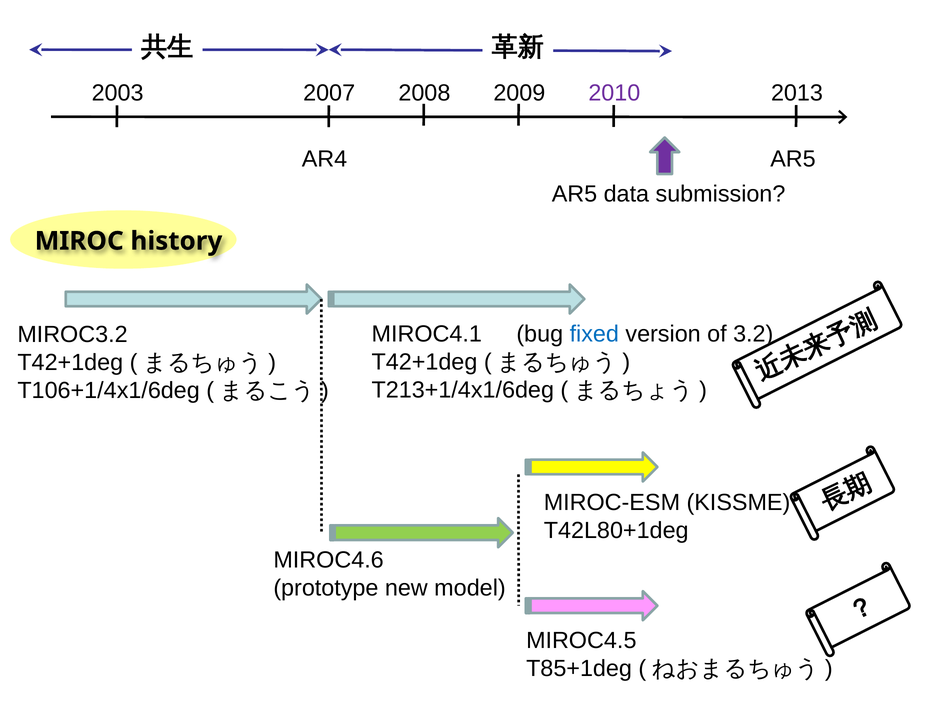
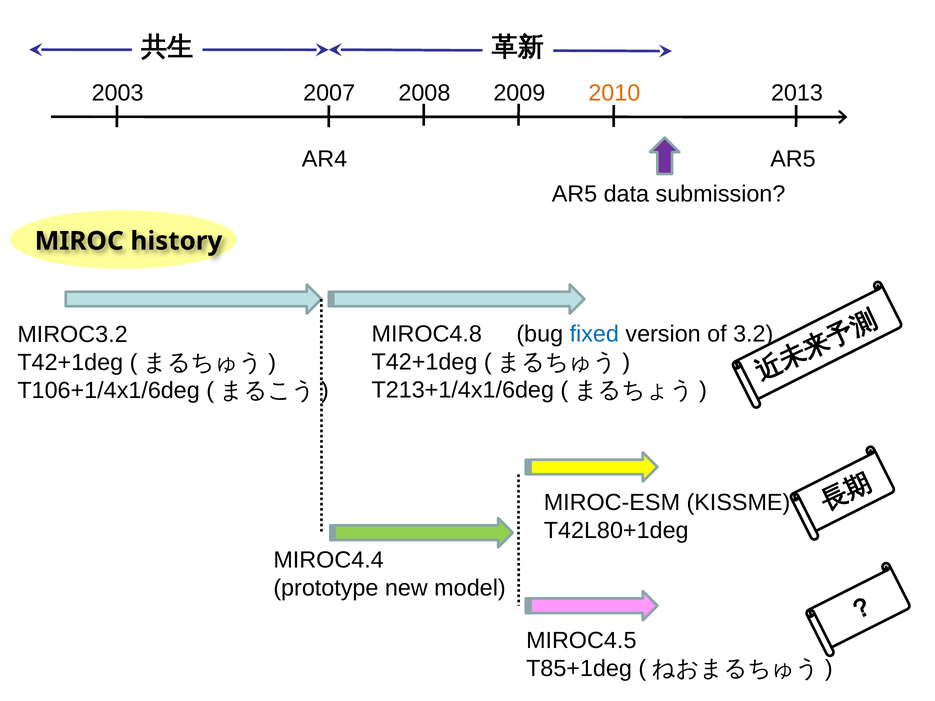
2010 colour: purple -> orange (614, 93)
MIROC4.1: MIROC4.1 -> MIROC4.8 (427, 334)
MIROC4.6: MIROC4.6 -> MIROC4.4 (329, 560)
